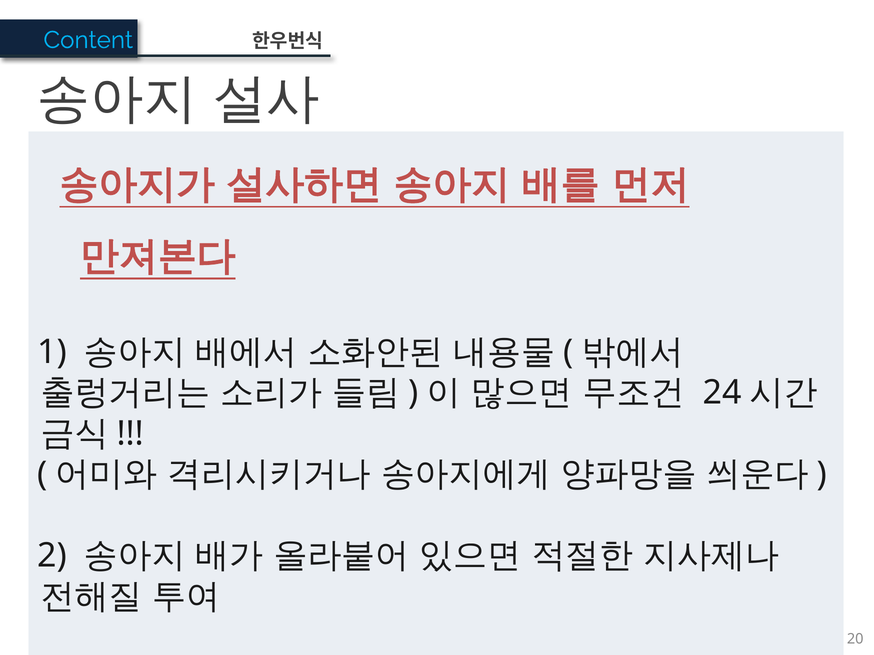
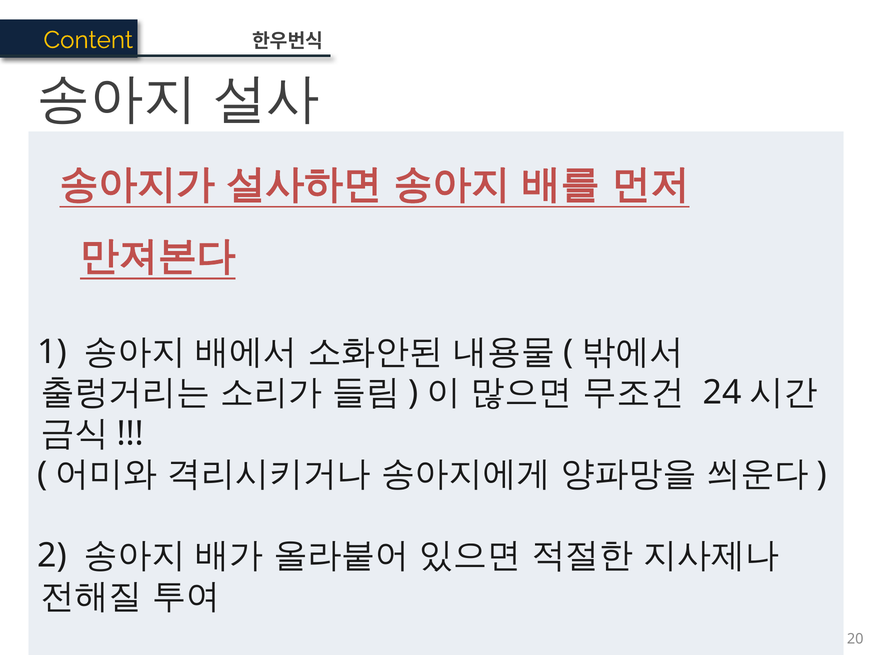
Content colour: light blue -> yellow (88, 40)
